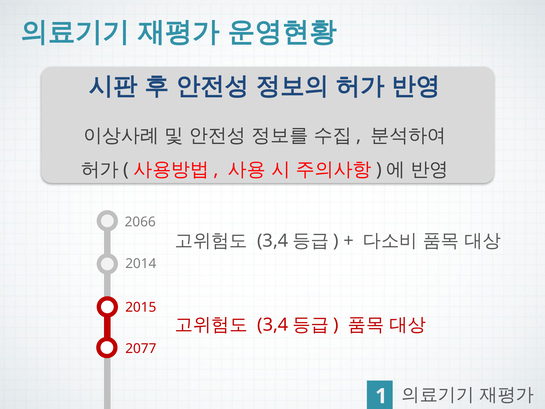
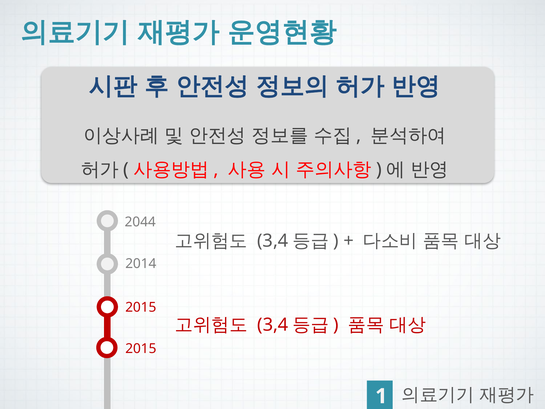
2066: 2066 -> 2044 (140, 222)
2077: 2077 -> 2015 (141, 348)
